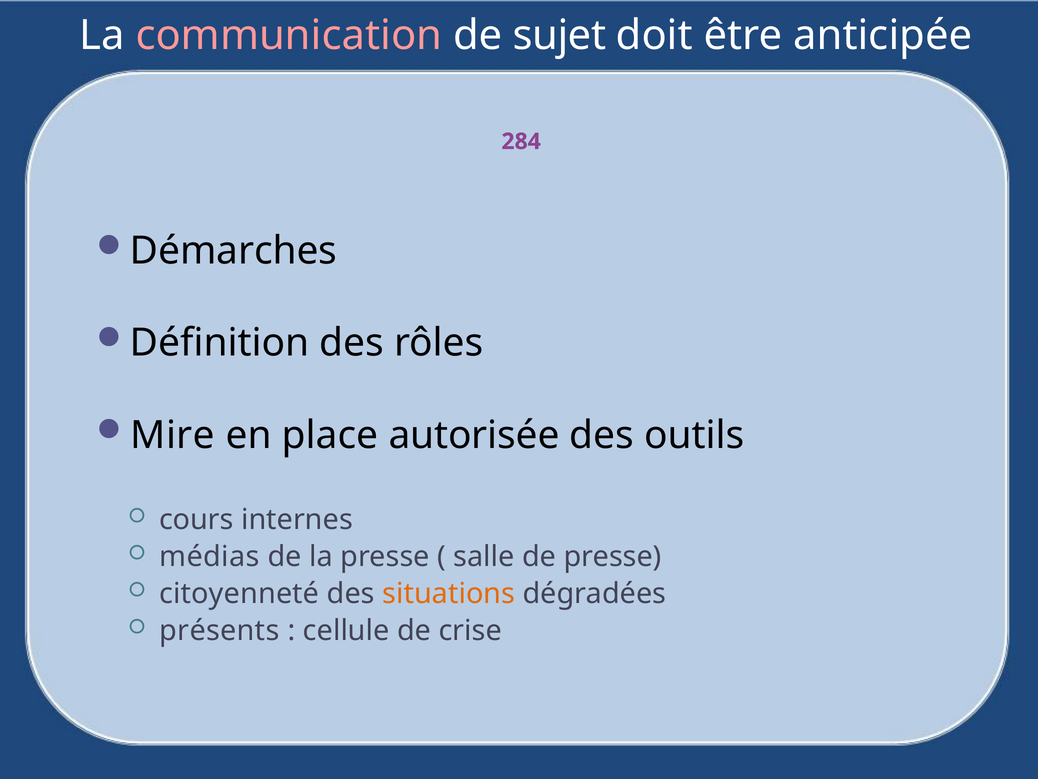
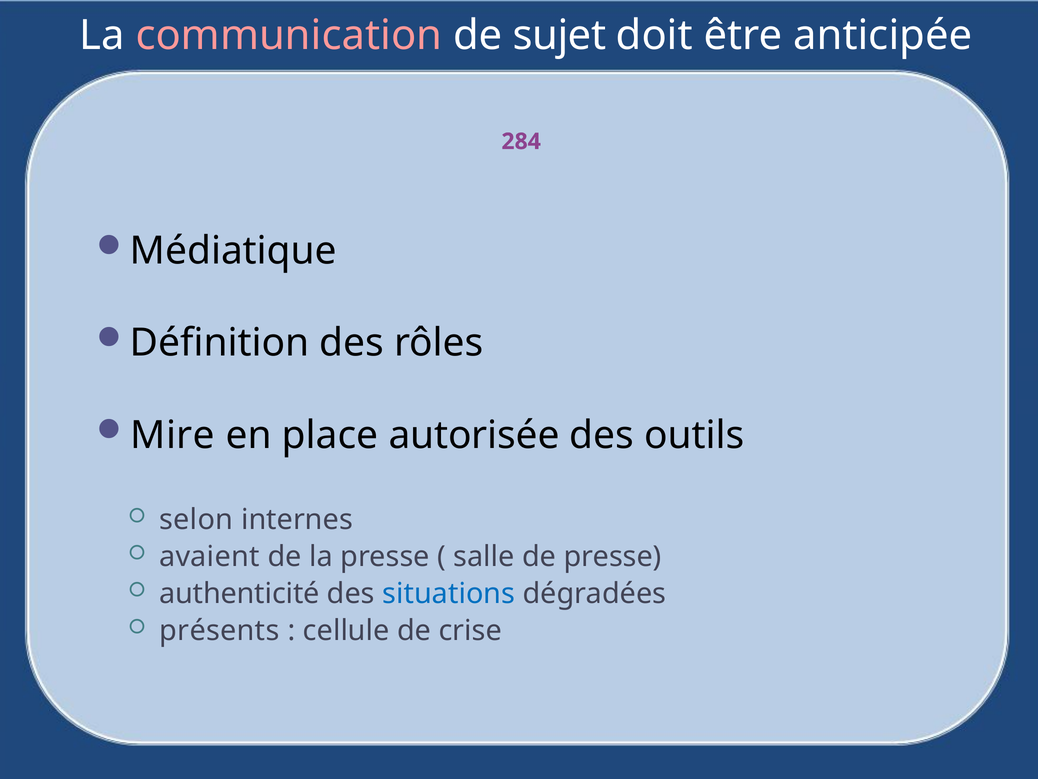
Démarches: Démarches -> Médiatique (233, 251)
cours: cours -> selon (196, 519)
médias: médias -> avaient (209, 556)
citoyenneté: citoyenneté -> authenticité (239, 593)
situations colour: orange -> blue (449, 593)
